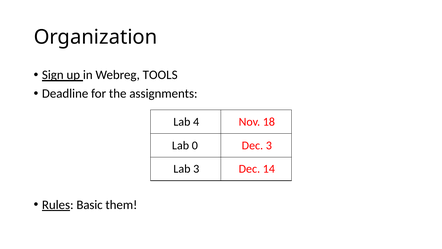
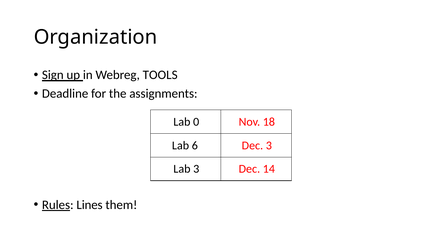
4: 4 -> 0 (196, 122)
0: 0 -> 6 (195, 145)
Basic: Basic -> Lines (90, 205)
